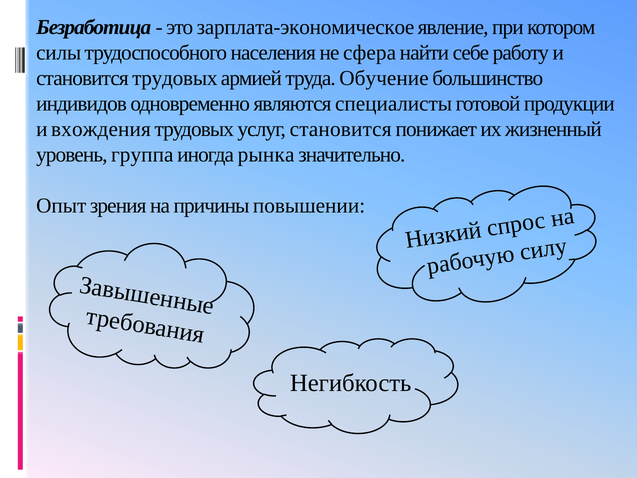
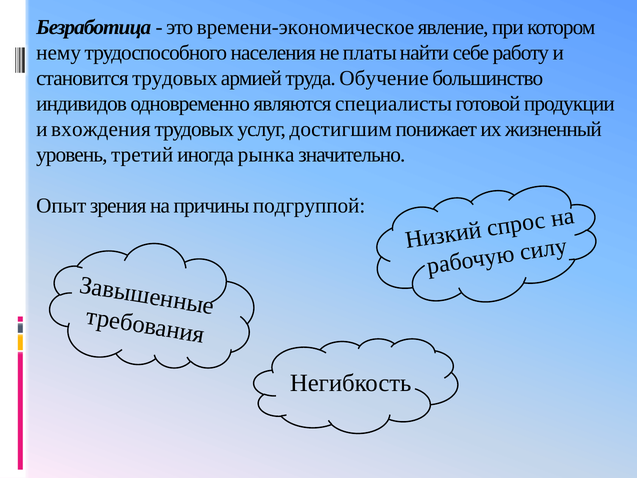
зарплата-экономическое: зарплата-экономическое -> времени-экономическое (305, 27)
силы: силы -> нему (59, 53)
сфера: сфера -> платы (370, 53)
услуг становится: становится -> достигшим (341, 129)
группа: группа -> третий (142, 155)
повышении: повышении -> подгруппой (309, 206)
